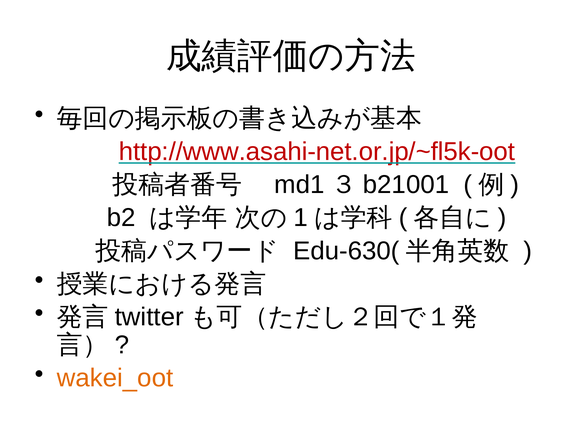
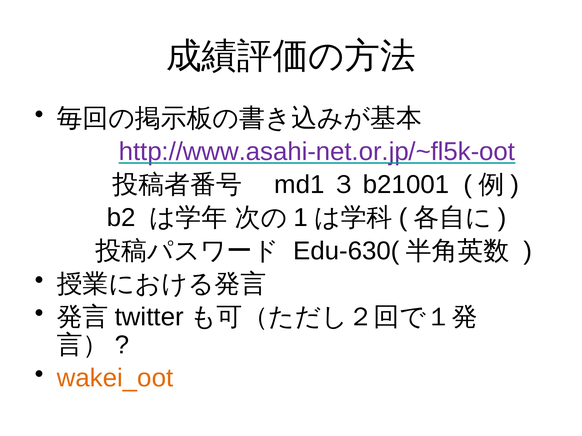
http://www.asahi-net.or.jp/~fl5k-oot colour: red -> purple (317, 152)
